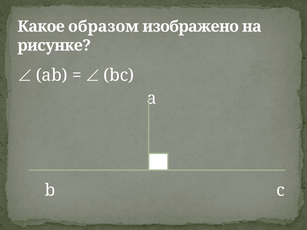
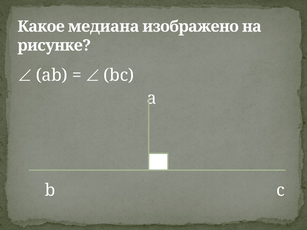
образом: образом -> медиана (104, 27)
